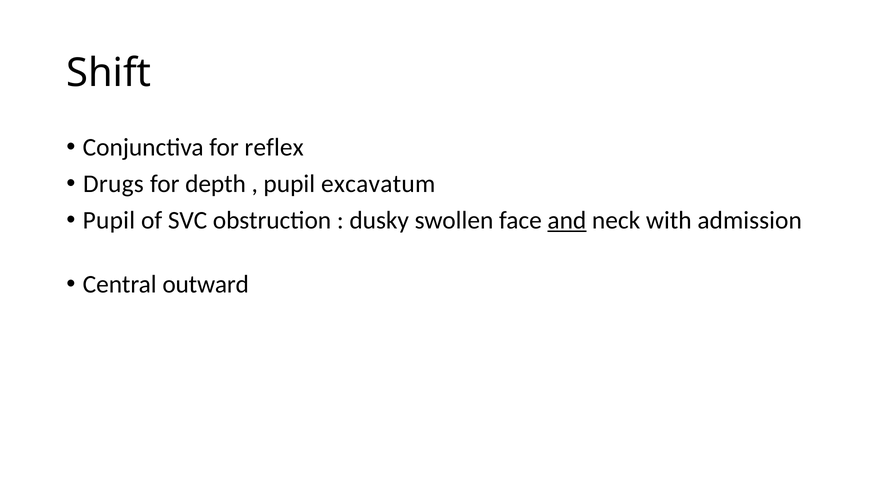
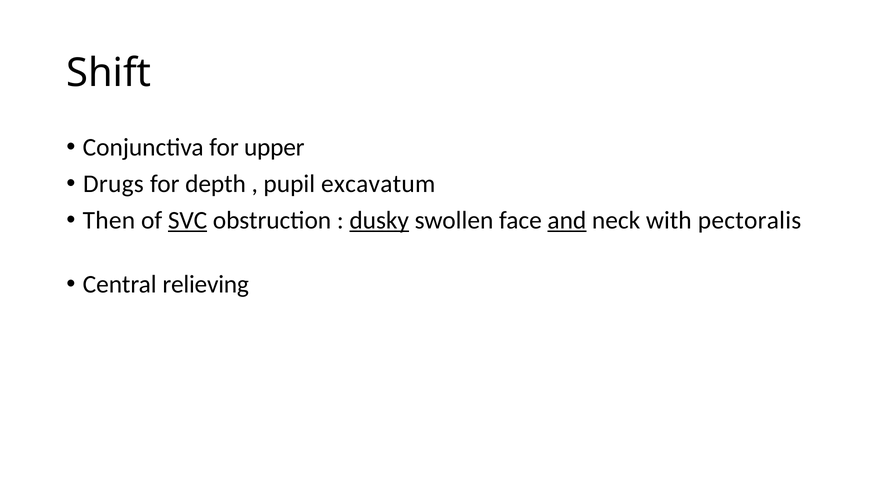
reflex: reflex -> upper (274, 147)
Pupil: Pupil -> Then (109, 220)
SVC underline: none -> present (188, 220)
dusky underline: none -> present (379, 220)
admission: admission -> pectoralis (750, 220)
outward: outward -> relieving (206, 284)
